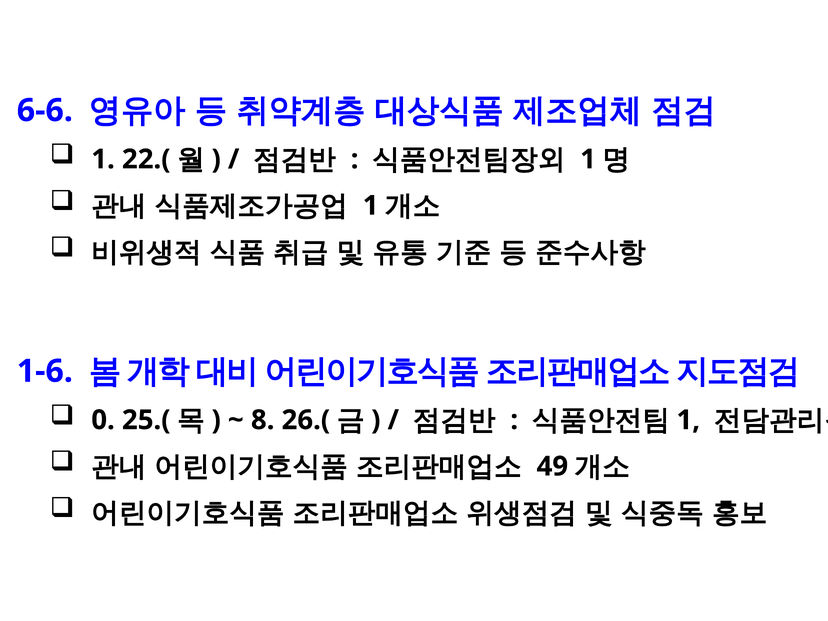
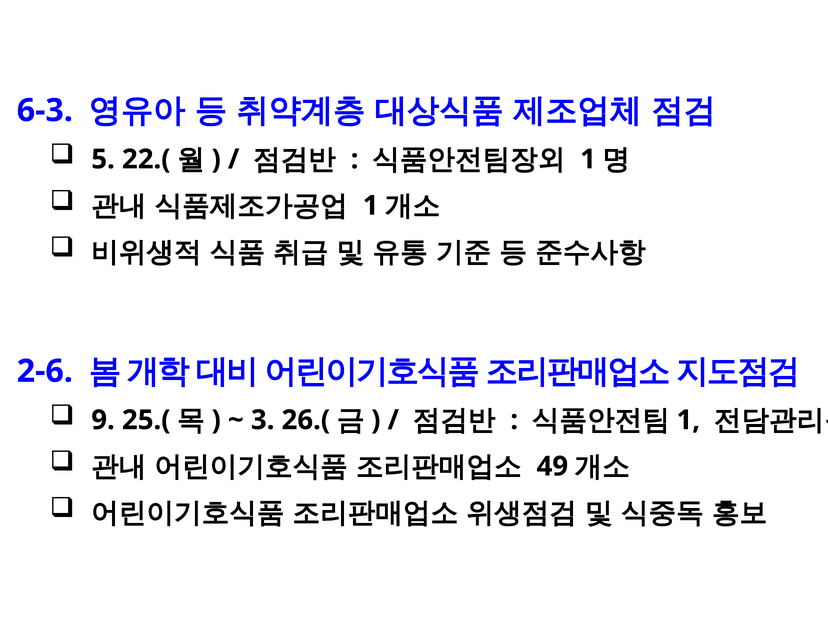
6-6: 6-6 -> 6-3 (45, 110)
1: 1 -> 5 (103, 159)
1-6: 1-6 -> 2-6 (45, 371)
0: 0 -> 9 (103, 420)
8: 8 -> 3 (263, 420)
